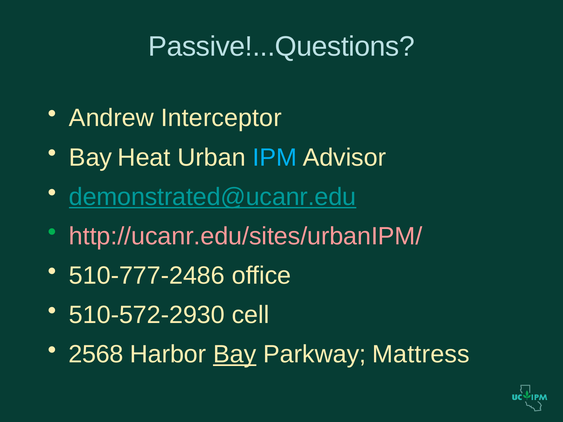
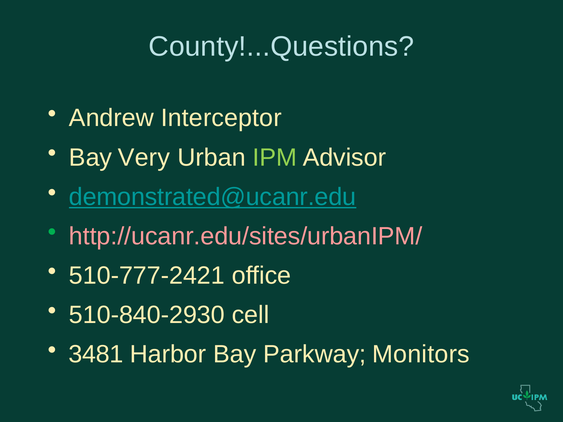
Passive!...Questions: Passive!...Questions -> County!...Questions (281, 47)
Heat: Heat -> Very (144, 158)
IPM colour: light blue -> light green (275, 158)
510-777-2486: 510-777-2486 -> 510-777-2421 (147, 276)
510-572-2930: 510-572-2930 -> 510-840-2930 (147, 315)
2568: 2568 -> 3481 (96, 355)
Bay underline: present -> none (235, 355)
Mattress: Mattress -> Monitors (421, 355)
